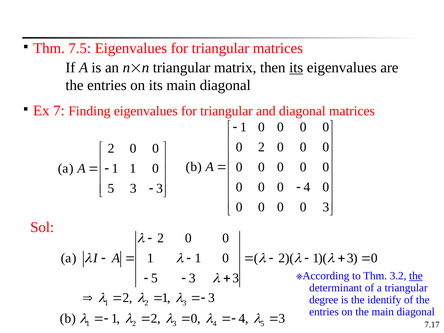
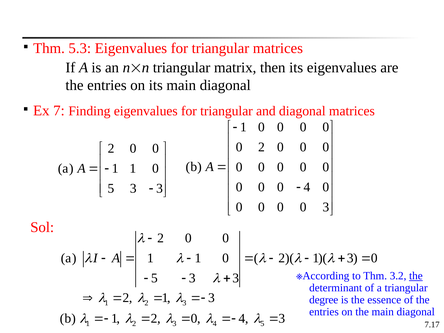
7.5: 7.5 -> 5.3 (80, 48)
its underline: present -> none (296, 68)
identify: identify -> essence (384, 300)
